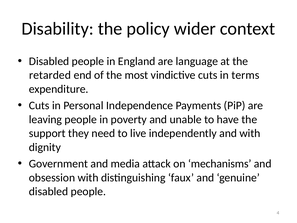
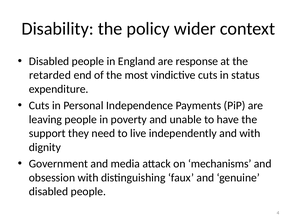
language: language -> response (197, 61)
terms: terms -> status (245, 75)
